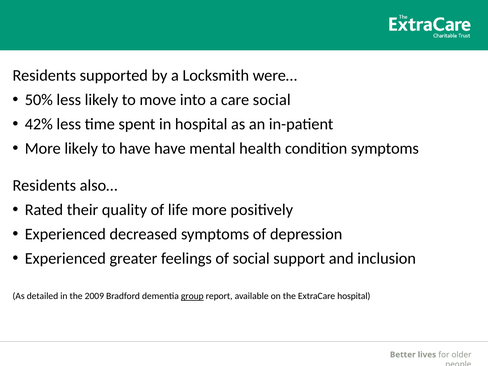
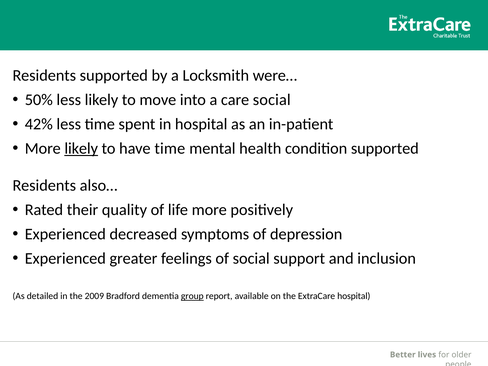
likely underline: none -> present (81, 148)
have have: have -> time (170, 148)
condition symptoms: symptoms -> supported (385, 148)
